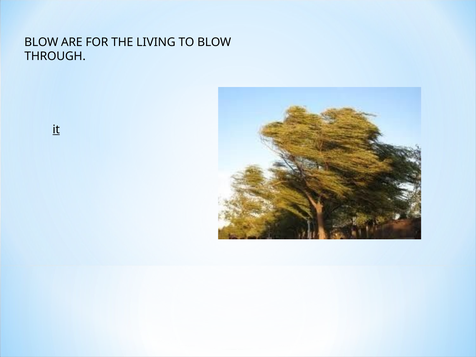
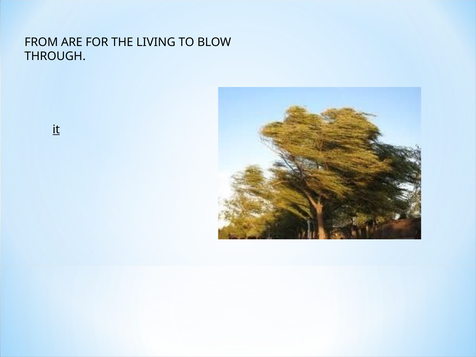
BLOW: BLOW -> FROM (41, 42)
